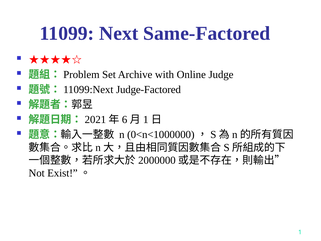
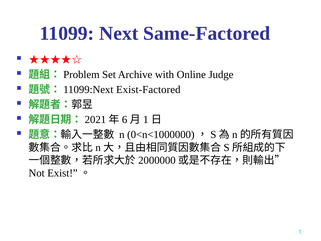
Judge-Factored: Judge-Factored -> Exist-Factored (148, 90)
